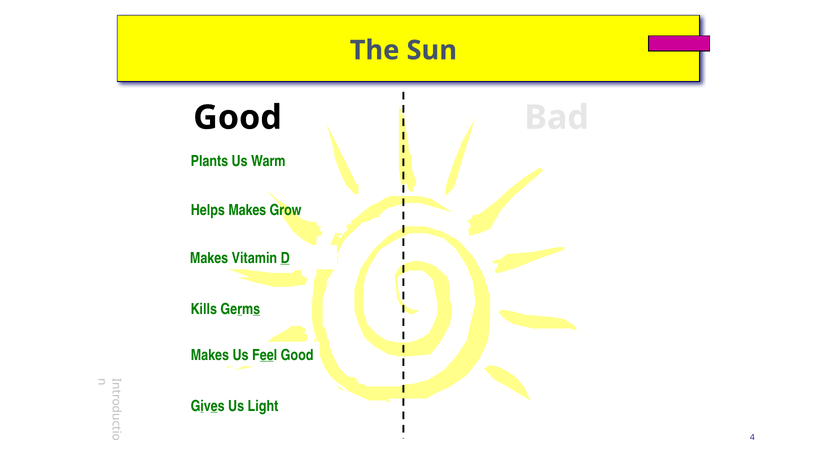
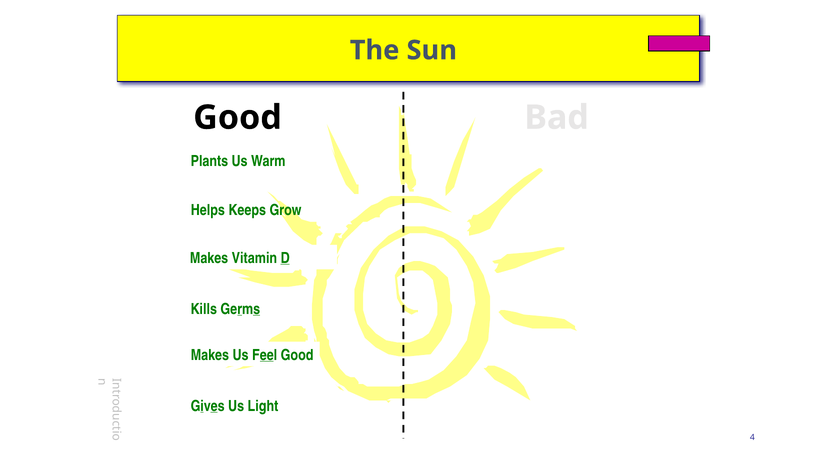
Helps Makes: Makes -> Keeps (247, 210)
